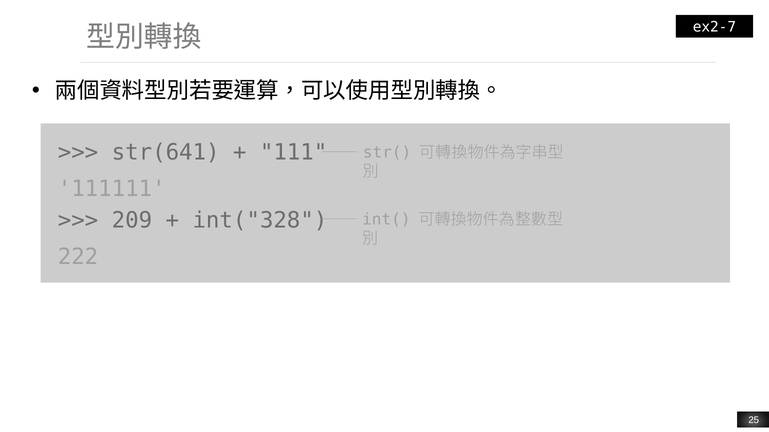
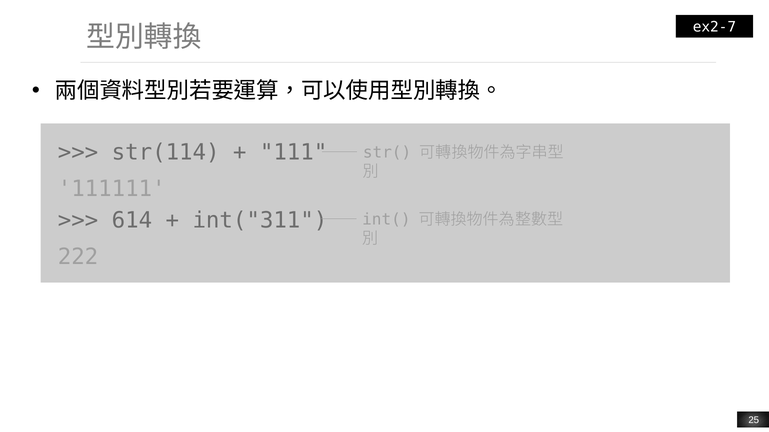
str(641: str(641 -> str(114 (166, 152)
209: 209 -> 614 (132, 221)
int("328: int("328 -> int("311 (260, 221)
